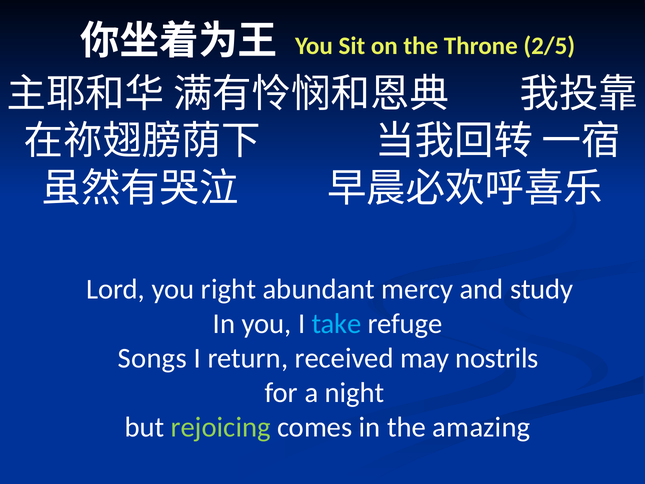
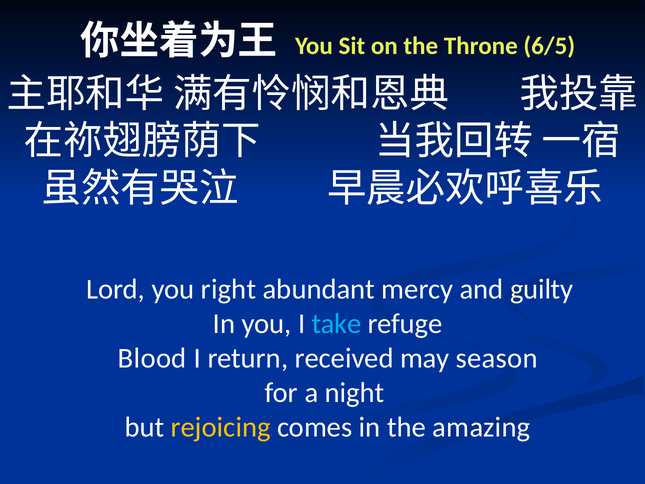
2/5: 2/5 -> 6/5 (549, 46)
study: study -> guilty (542, 289)
Songs: Songs -> Blood (152, 358)
nostrils: nostrils -> season (497, 358)
rejoicing colour: light green -> yellow (221, 427)
